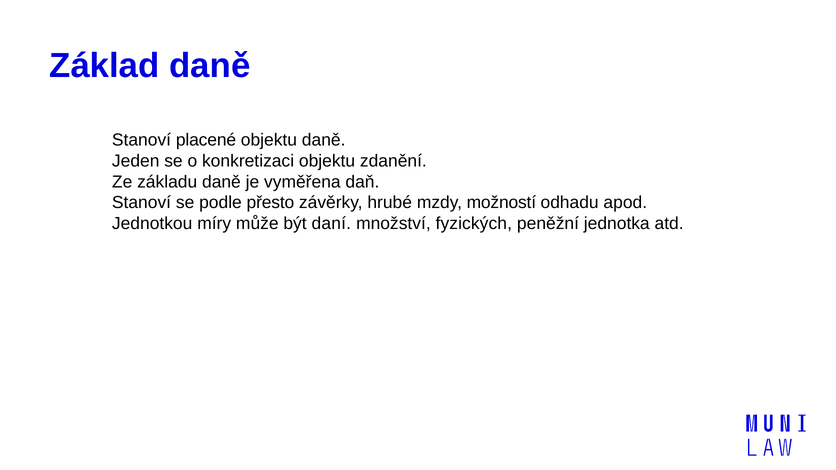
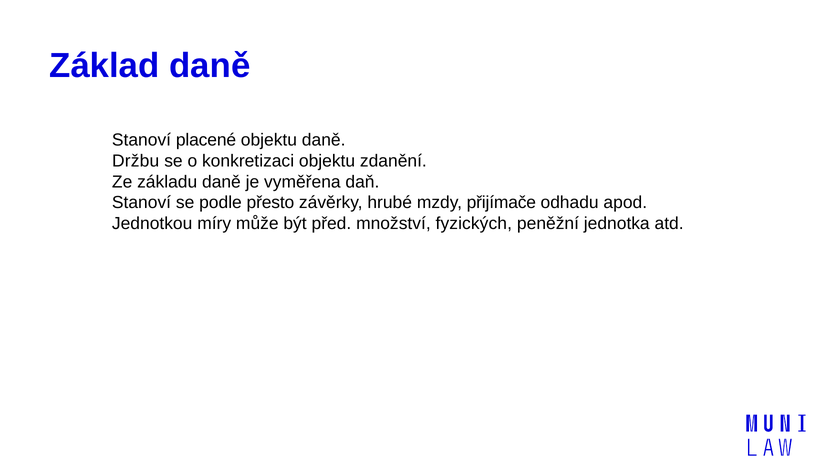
Jeden: Jeden -> Držbu (136, 161)
možností: možností -> přijímače (501, 203)
daní: daní -> před (331, 224)
